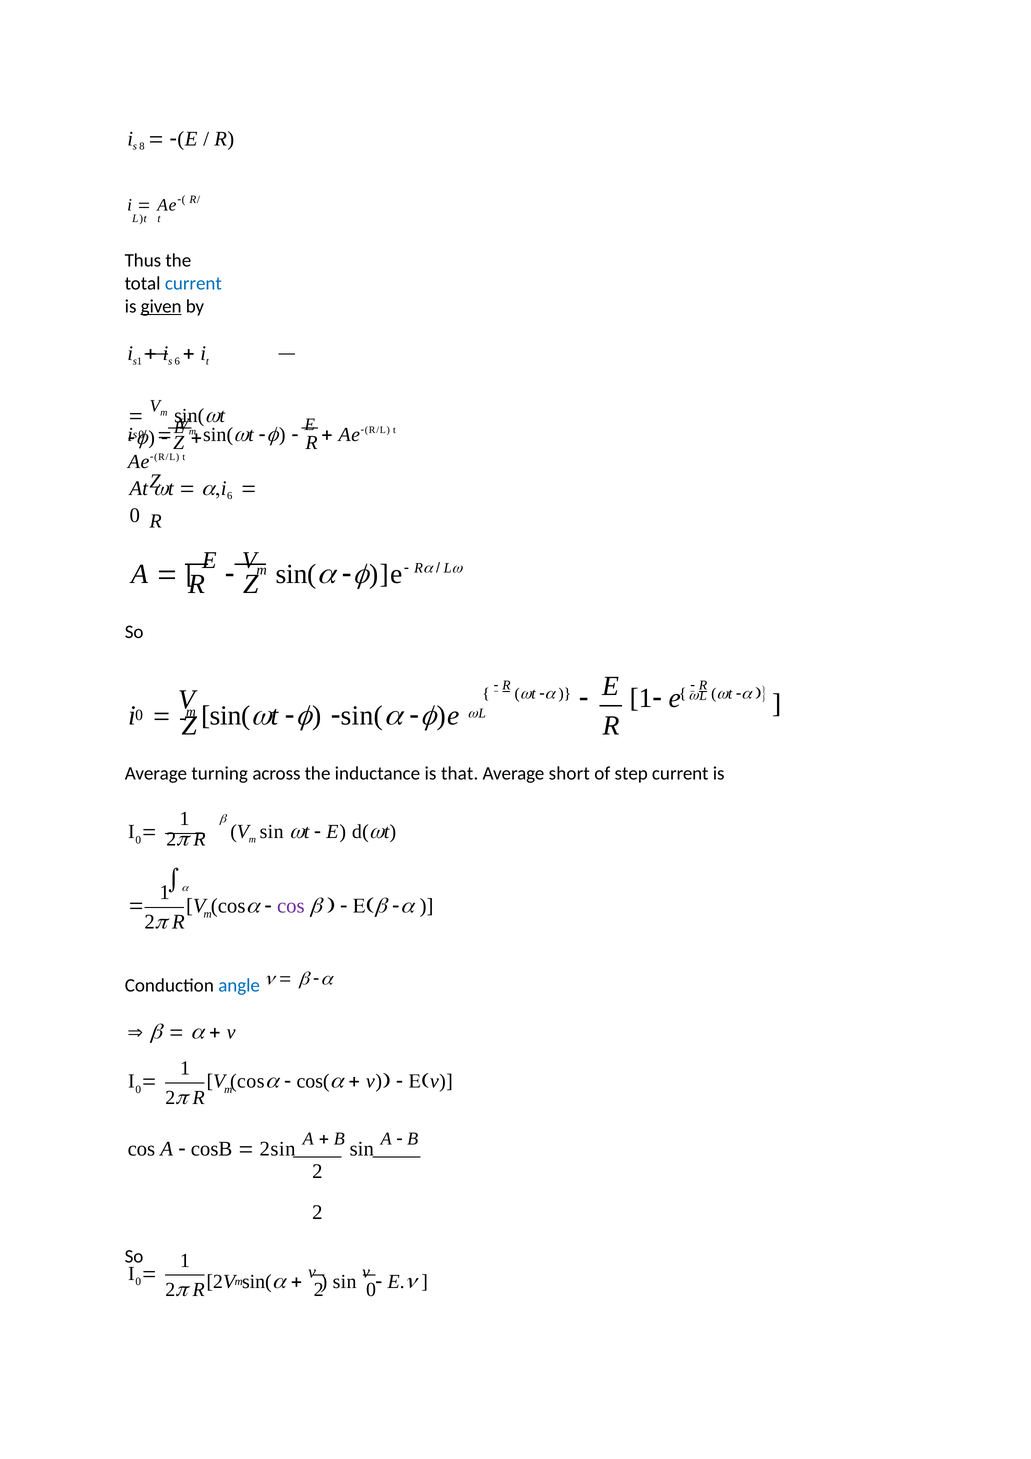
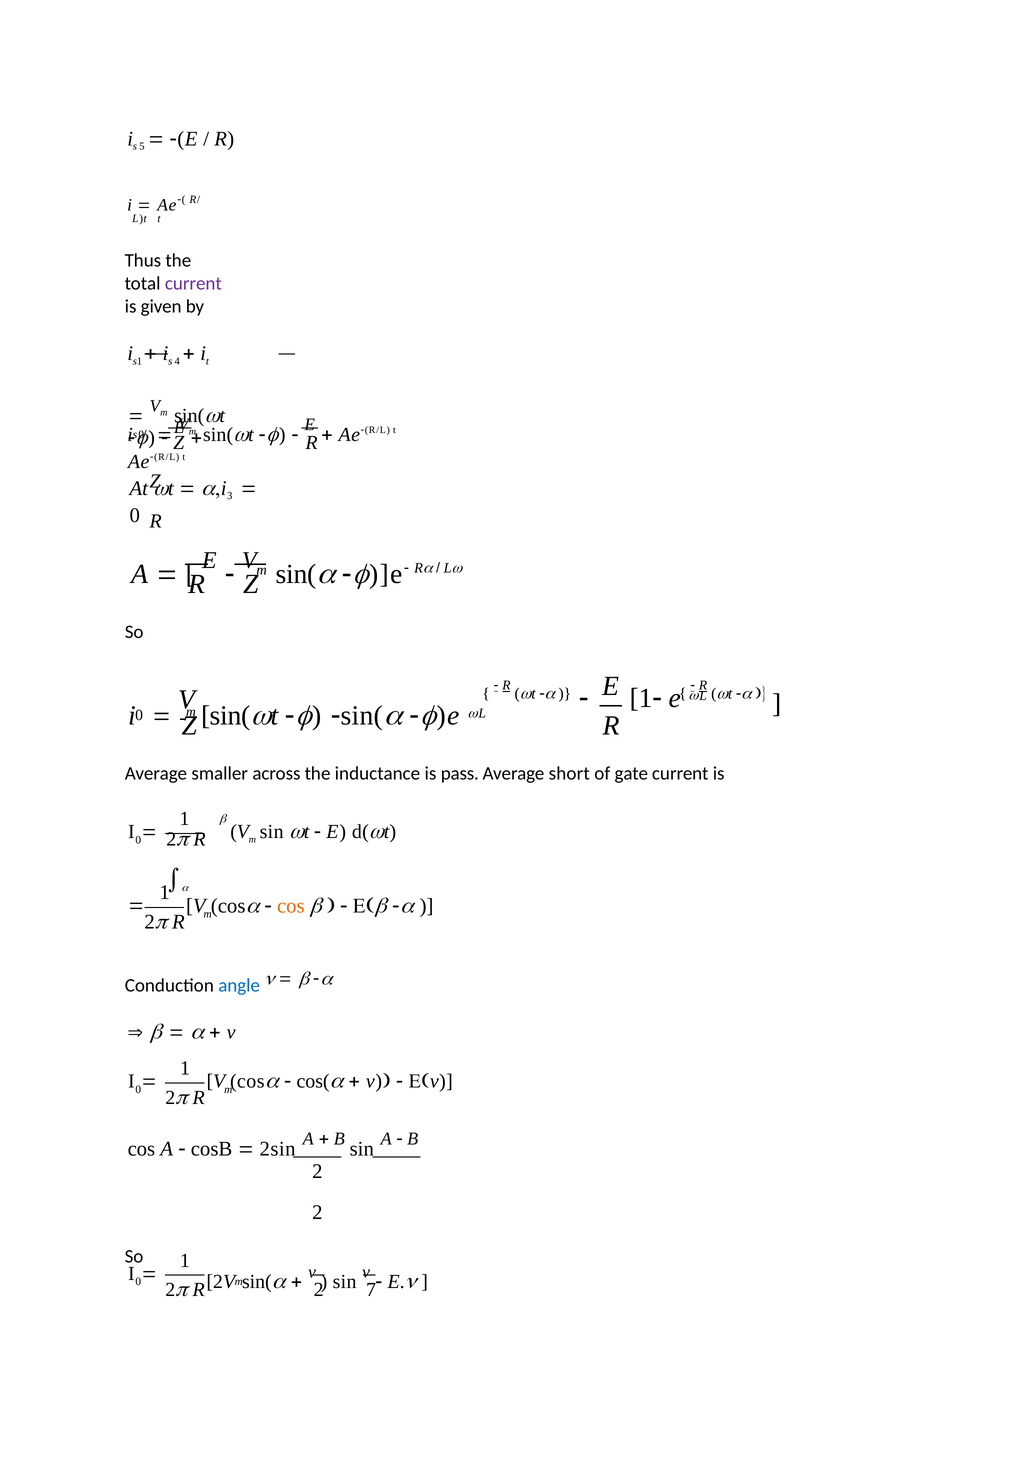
8: 8 -> 5 (142, 146)
current colour: blue -> purple (193, 283)
given underline: present -> none (161, 306)
6: 6 -> 4 (177, 361)
6: 6 -> 3 (230, 496)
turning: turning -> smaller (220, 774)
that: that -> pass (460, 774)
step: step -> gate (631, 774)
cos colour: purple -> orange (291, 906)
2 0: 0 -> 7 (371, 1290)
